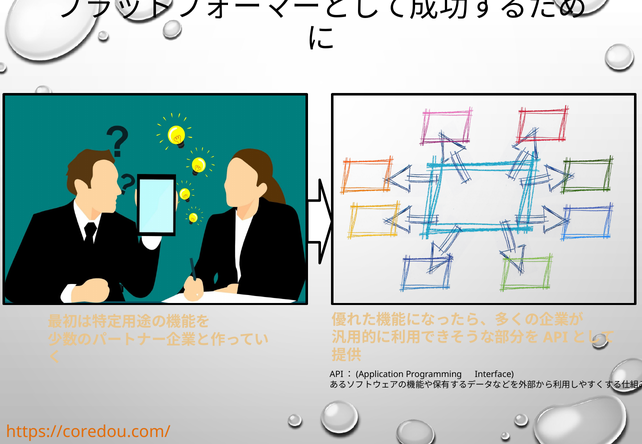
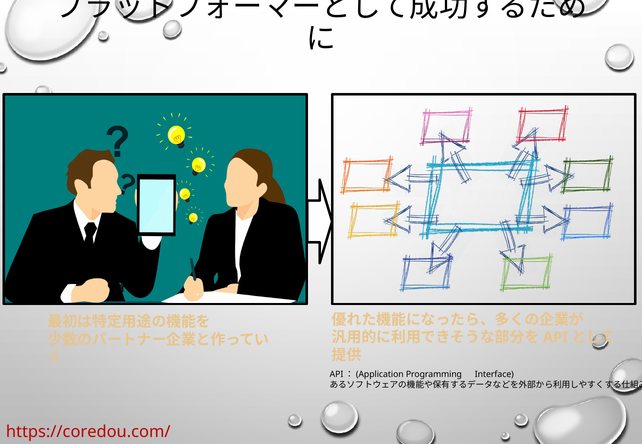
https://coredou.com/ colour: orange -> red (88, 432)
